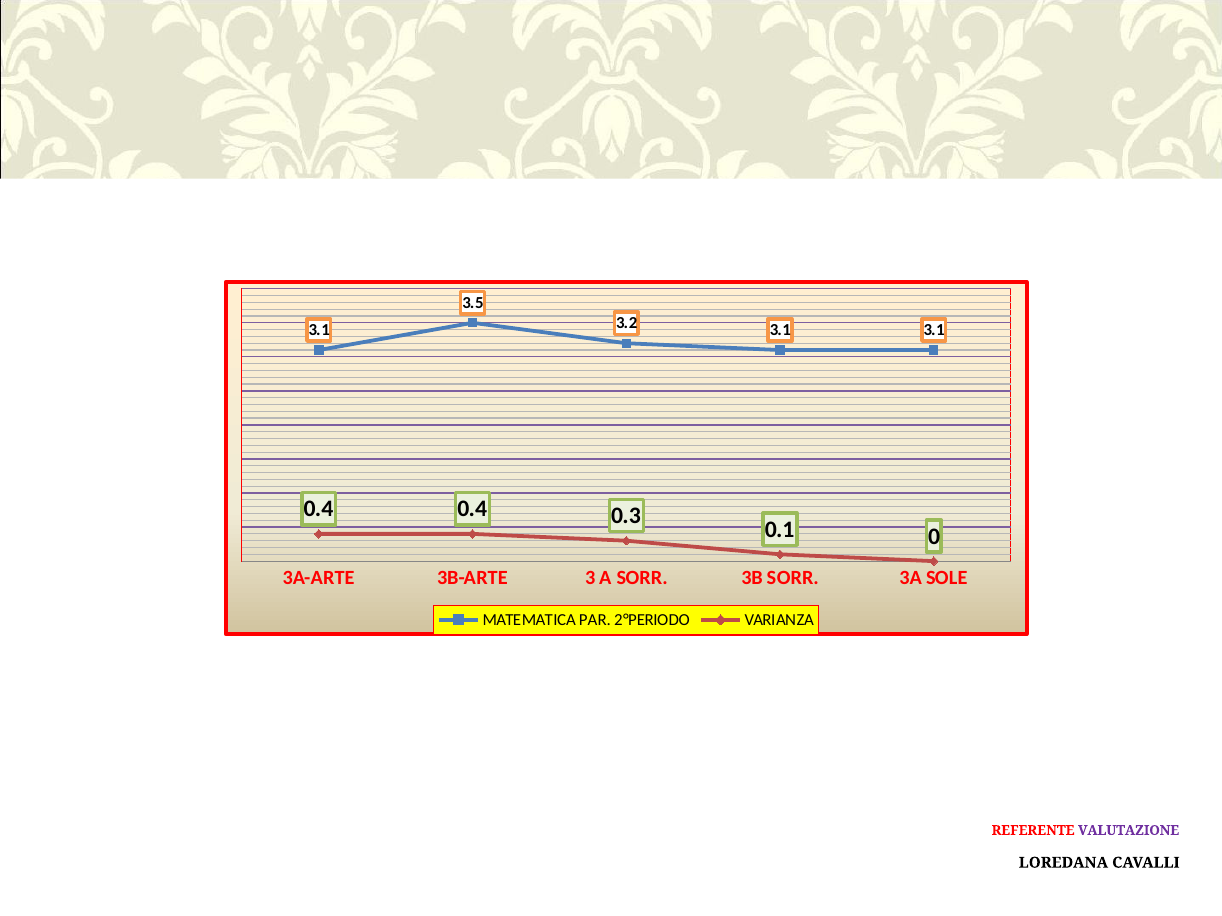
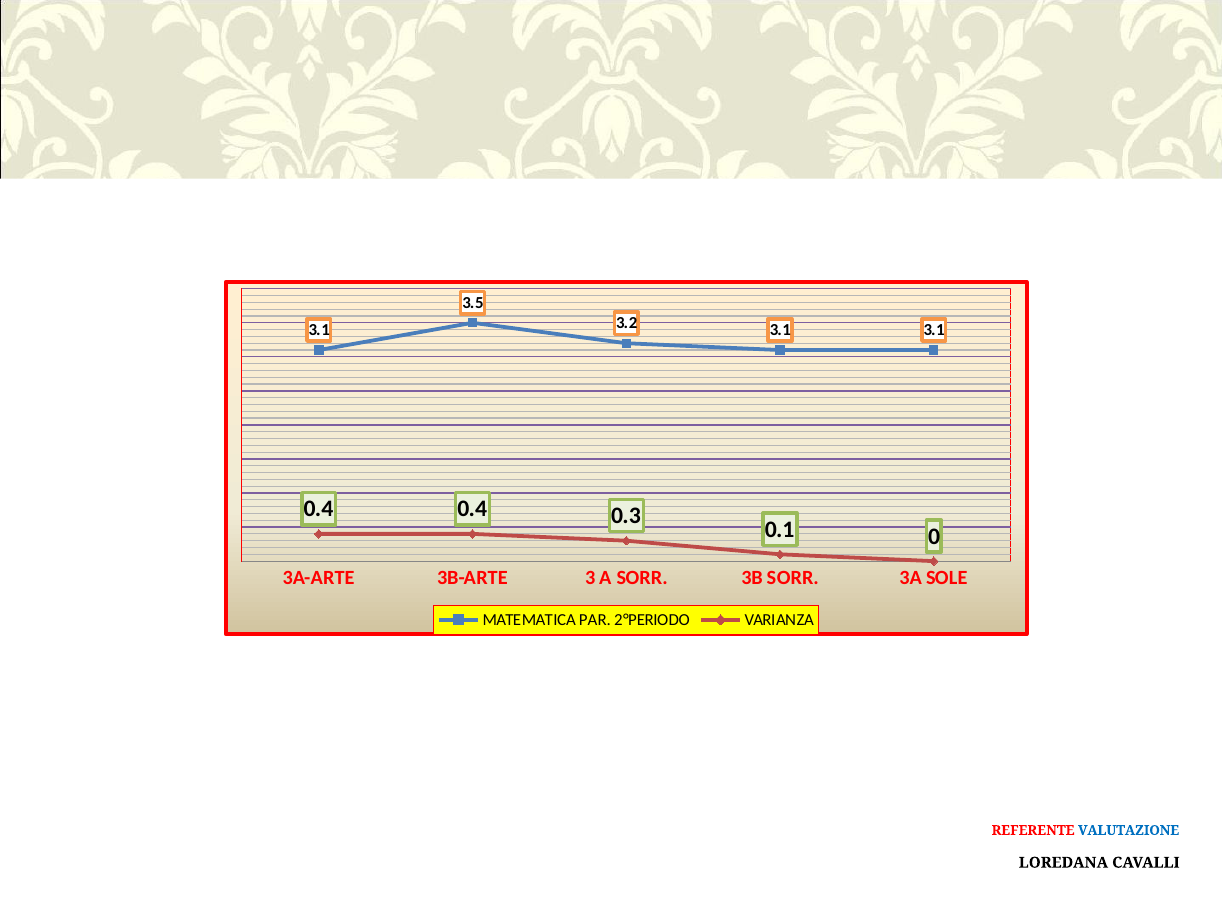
VALUTAZIONE colour: purple -> blue (1129, 831)
